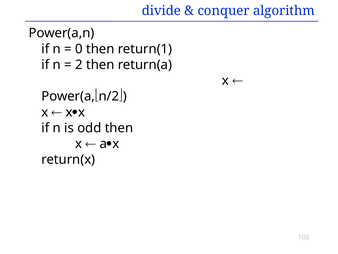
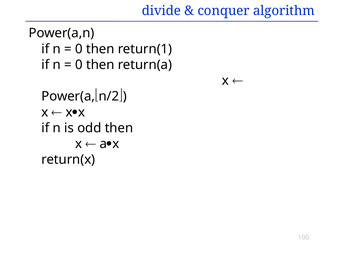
2: 2 -> 0 (79, 65)
